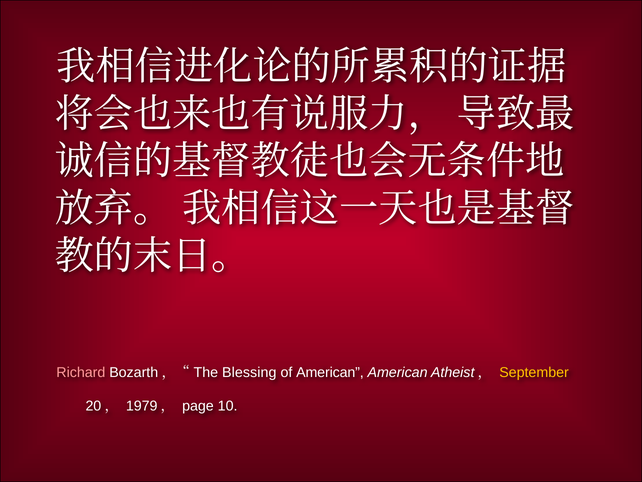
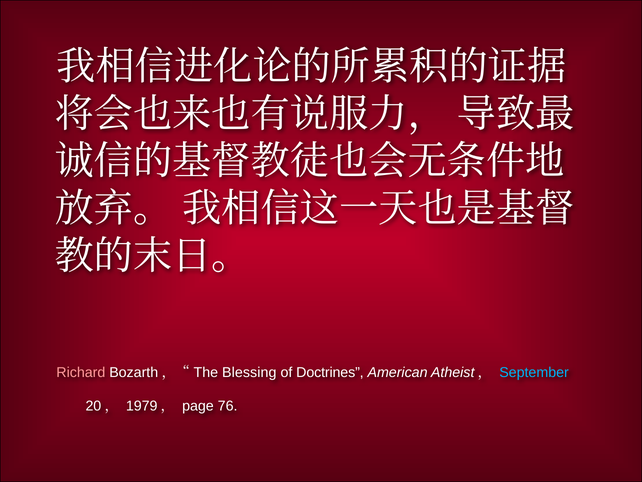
of American: American -> Doctrines (330, 372)
September colour: yellow -> light blue (534, 372)
10: 10 -> 76 (228, 406)
